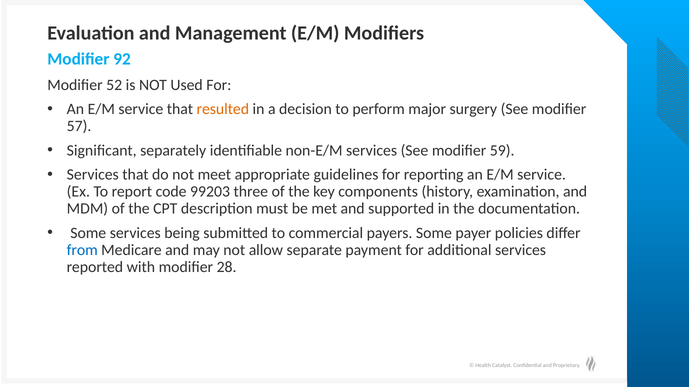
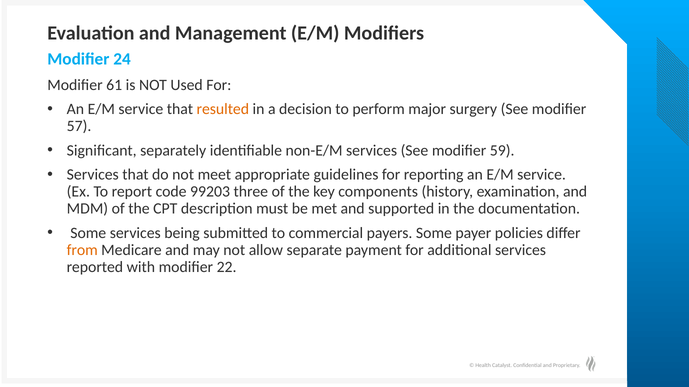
92: 92 -> 24 (122, 59)
52: 52 -> 61 (114, 85)
from colour: blue -> orange (82, 250)
28: 28 -> 22 (227, 267)
